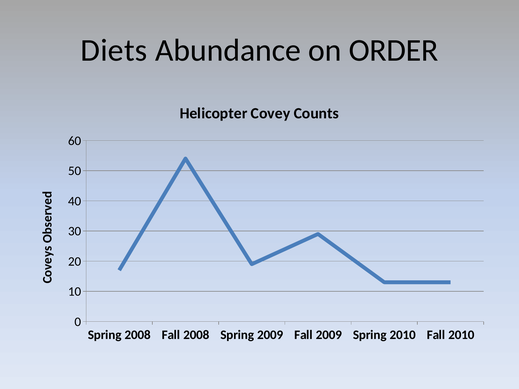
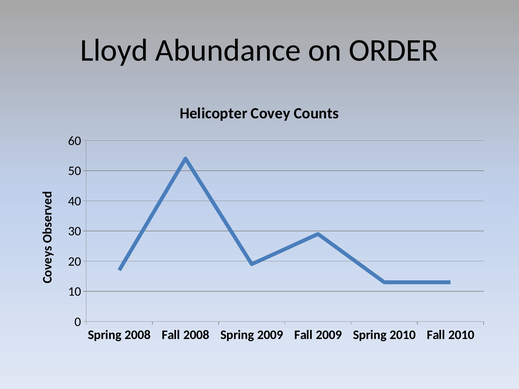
Diets: Diets -> Lloyd (114, 50)
